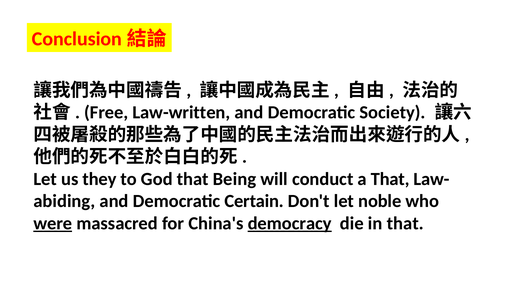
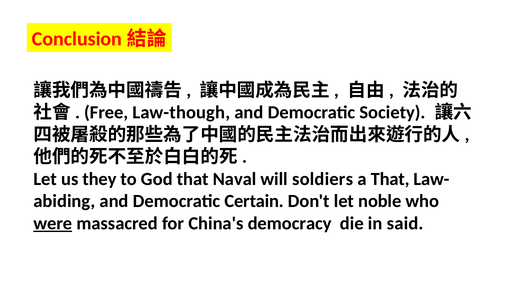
Law-written: Law-written -> Law-though (181, 113)
Being: Being -> Naval (235, 179)
conduct: conduct -> soldiers (323, 179)
democracy underline: present -> none (290, 224)
in that: that -> said (405, 224)
